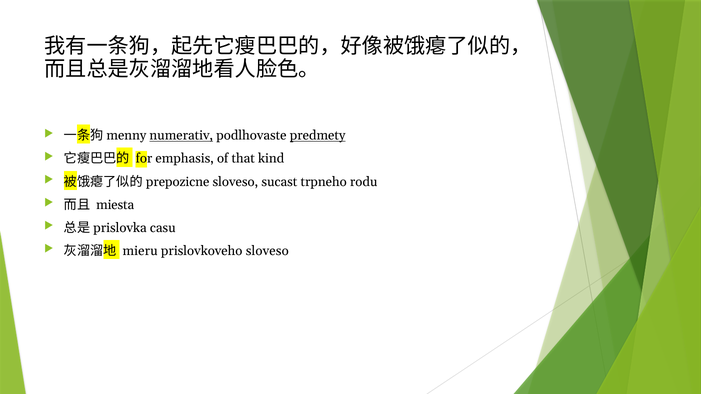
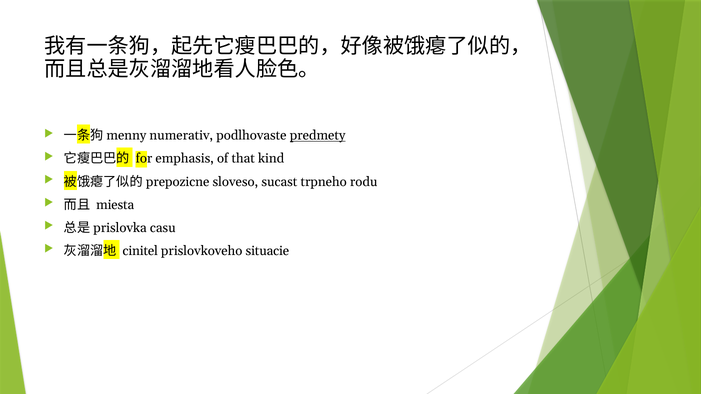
numerativ underline: present -> none (181, 136)
mieru: mieru -> cinitel (140, 251)
prislovkoveho sloveso: sloveso -> situacie (267, 251)
